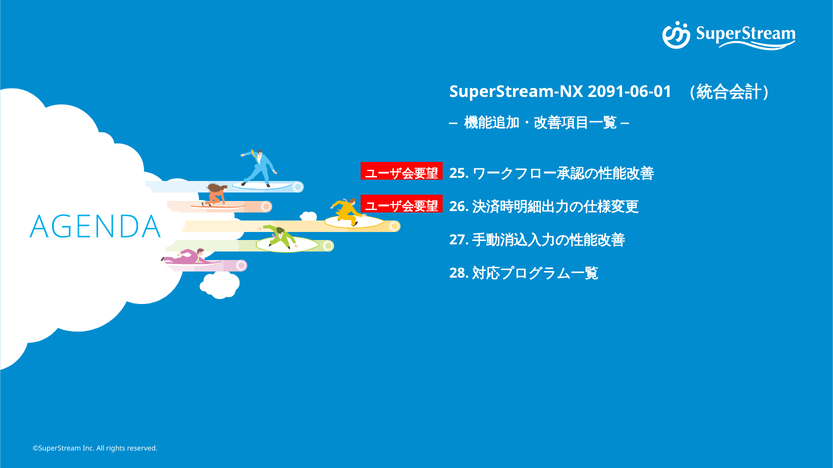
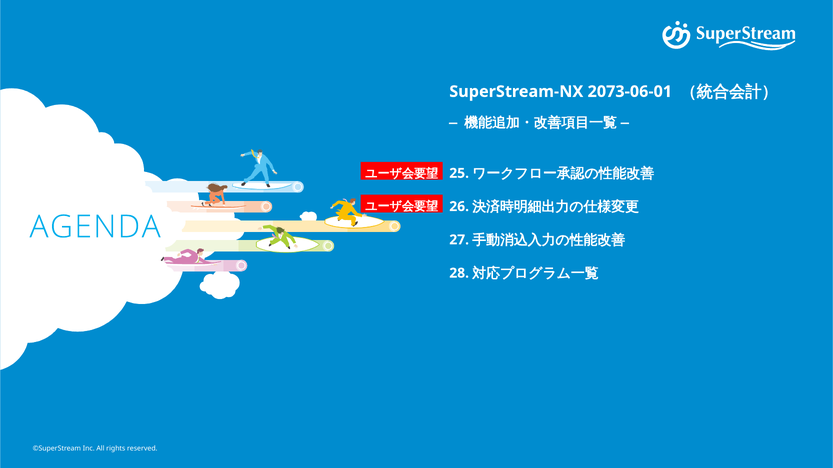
2091-06-01: 2091-06-01 -> 2073-06-01 (630, 92)
